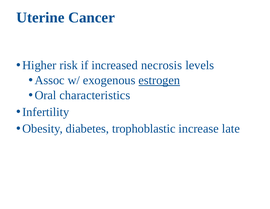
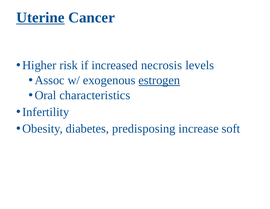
Uterine underline: none -> present (40, 18)
trophoblastic: trophoblastic -> predisposing (144, 128)
late: late -> soft (231, 128)
